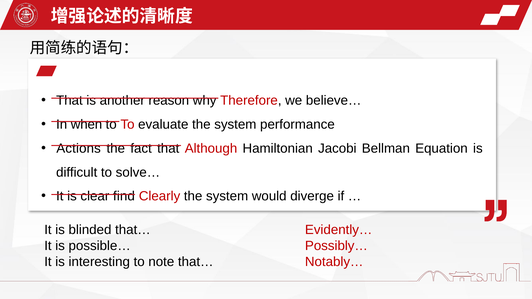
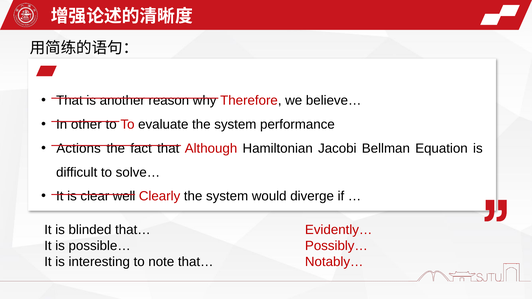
when: when -> other (86, 125)
find: find -> well (124, 196)
